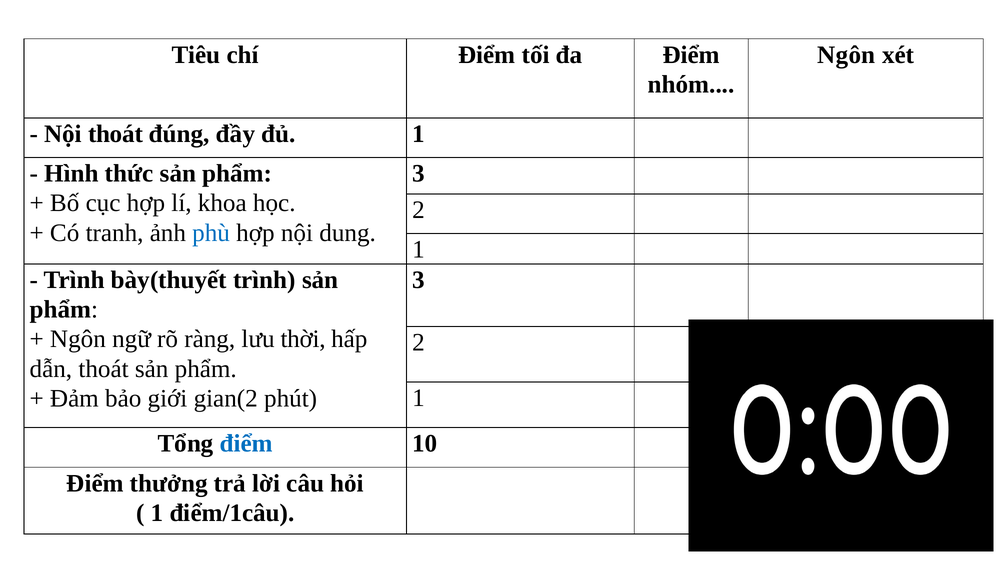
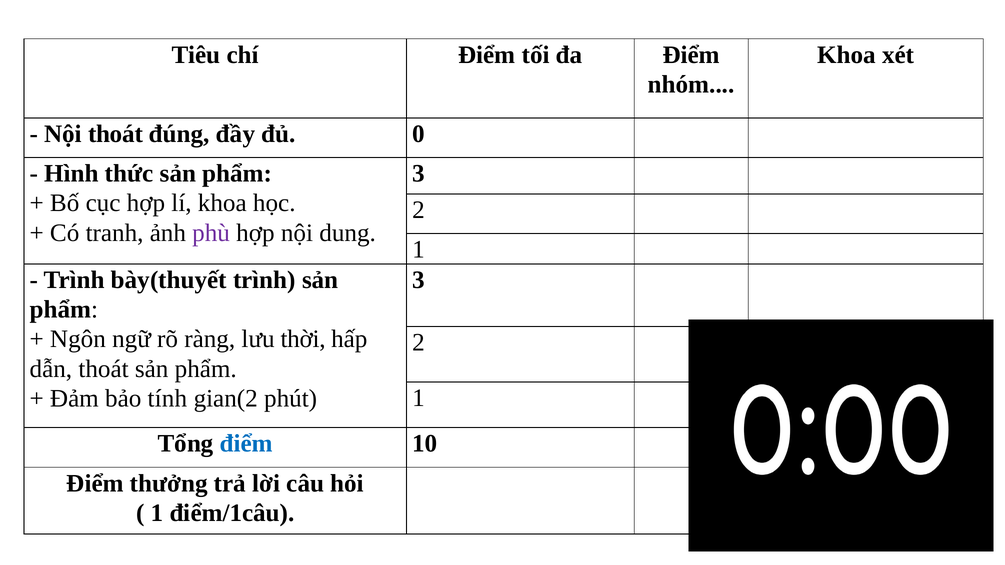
Ngôn: Ngôn -> Khoa (847, 55)
đủ 1: 1 -> 0 (418, 134)
phù colour: blue -> purple (211, 233)
giới: giới -> tính (167, 399)
